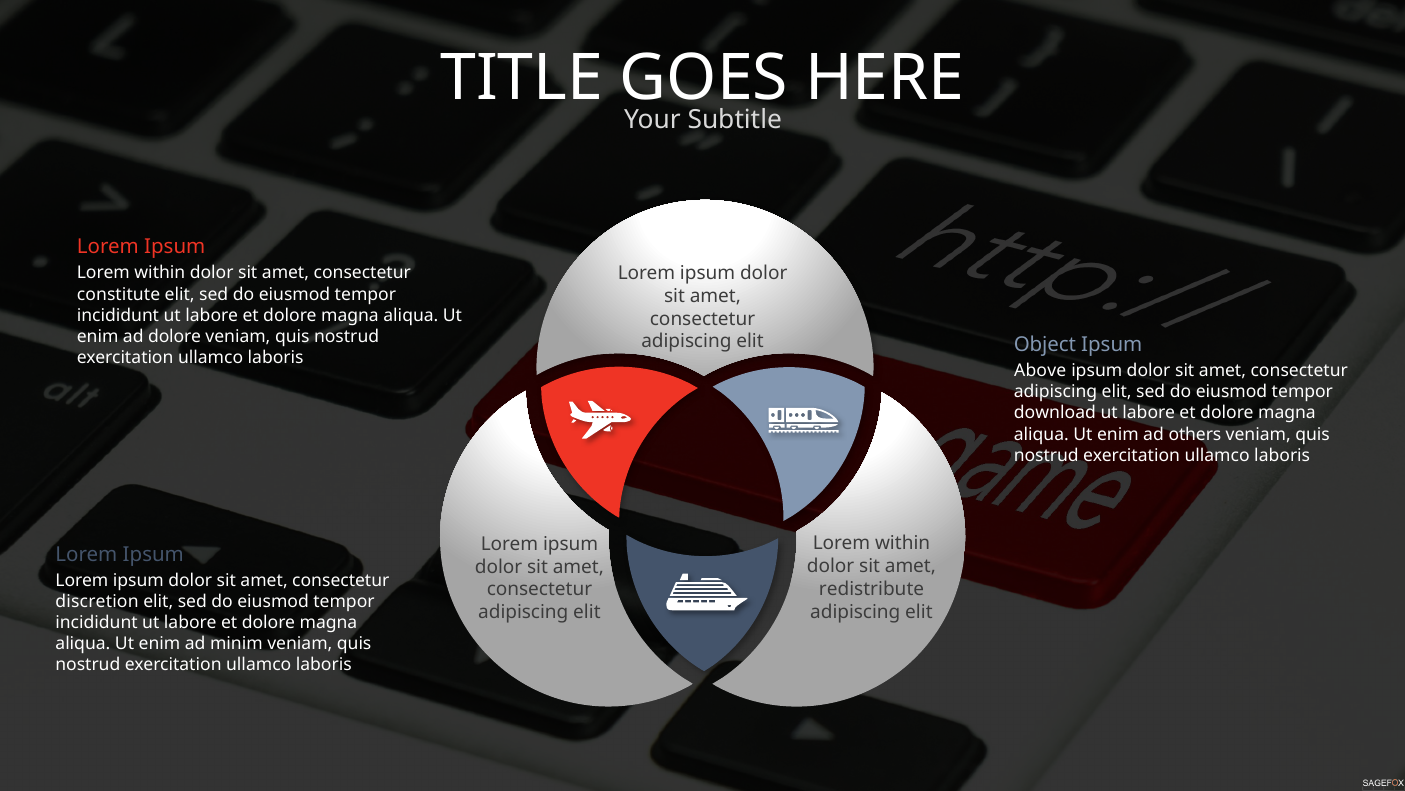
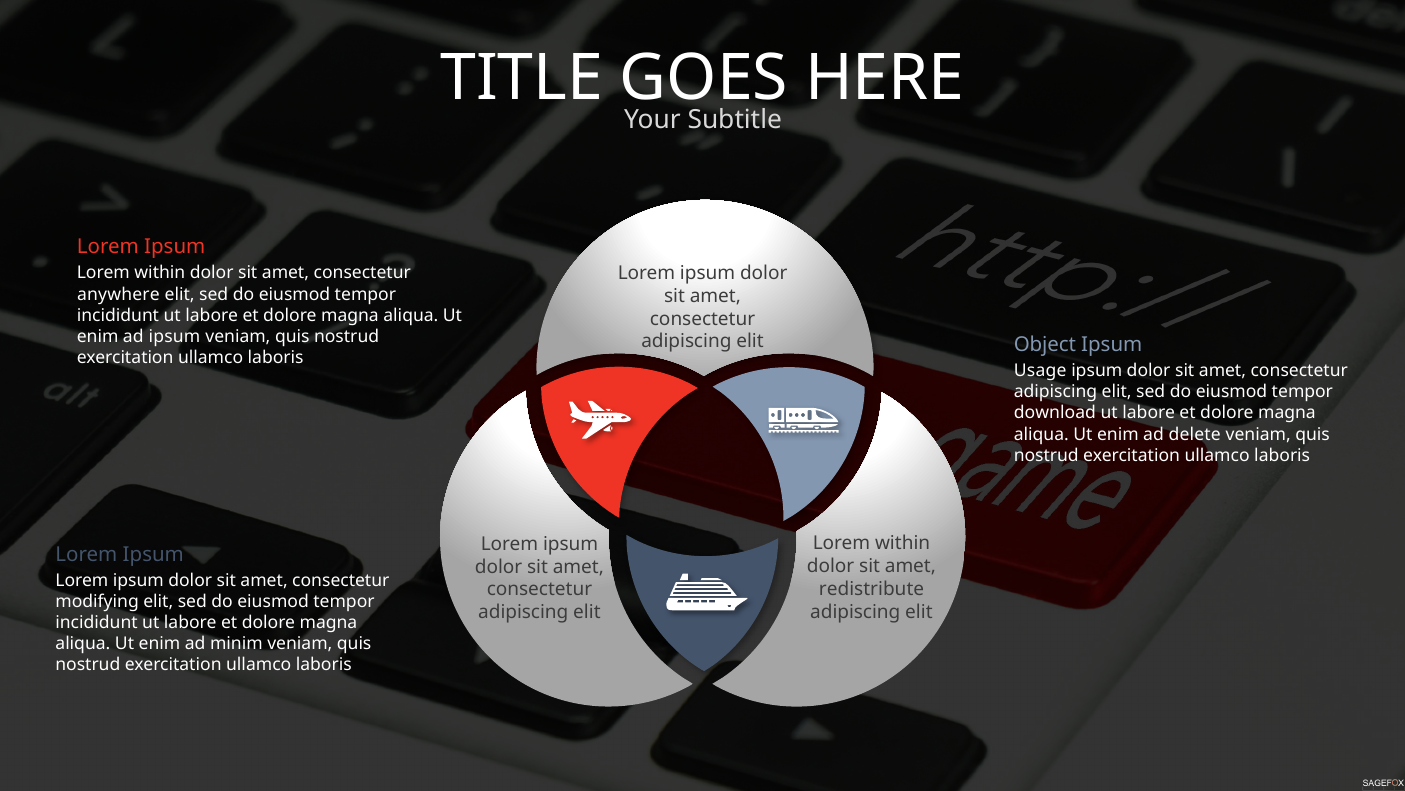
constitute: constitute -> anywhere (118, 294)
ad dolore: dolore -> ipsum (174, 336)
Above: Above -> Usage (1040, 371)
others: others -> delete (1195, 434)
discretion: discretion -> modifying (97, 601)
